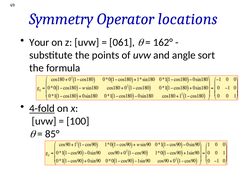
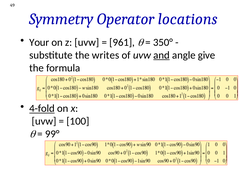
061: 061 -> 961 (122, 42)
162°: 162° -> 350° (163, 42)
points: points -> writes (106, 55)
and underline: none -> present (162, 55)
sort: sort -> give (207, 55)
85°: 85° -> 99° (52, 134)
